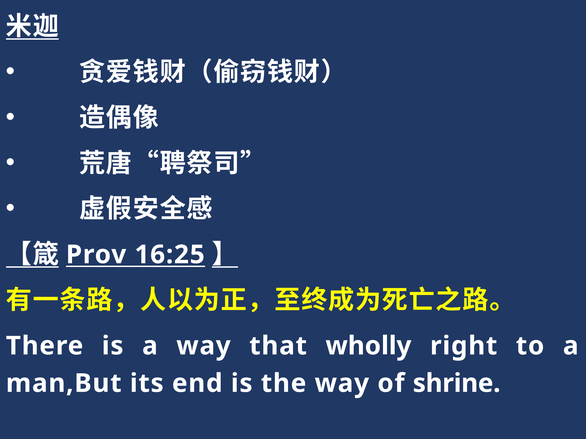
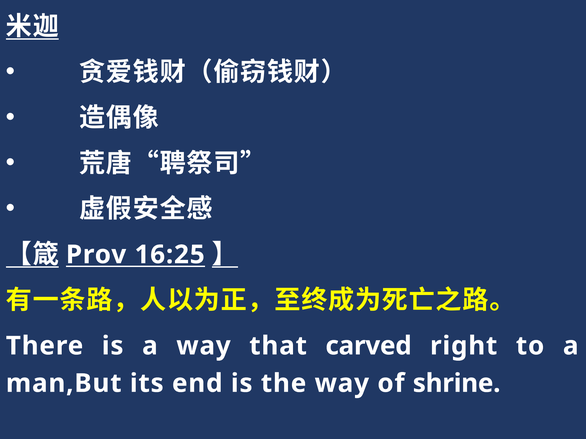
wholly: wholly -> carved (369, 346)
